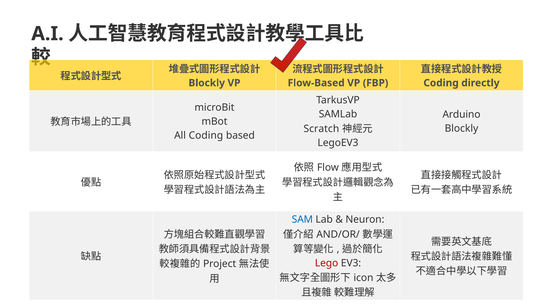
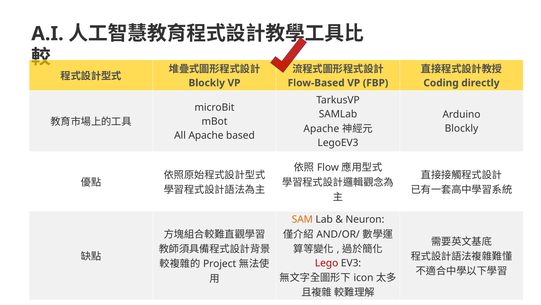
Scratch: Scratch -> Apache (321, 129)
All Coding: Coding -> Apache (206, 135)
SAM colour: blue -> orange (302, 219)
